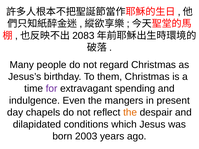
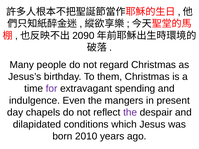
2083: 2083 -> 2090 (83, 36)
the colour: orange -> purple (130, 113)
2003: 2003 -> 2010 (86, 136)
